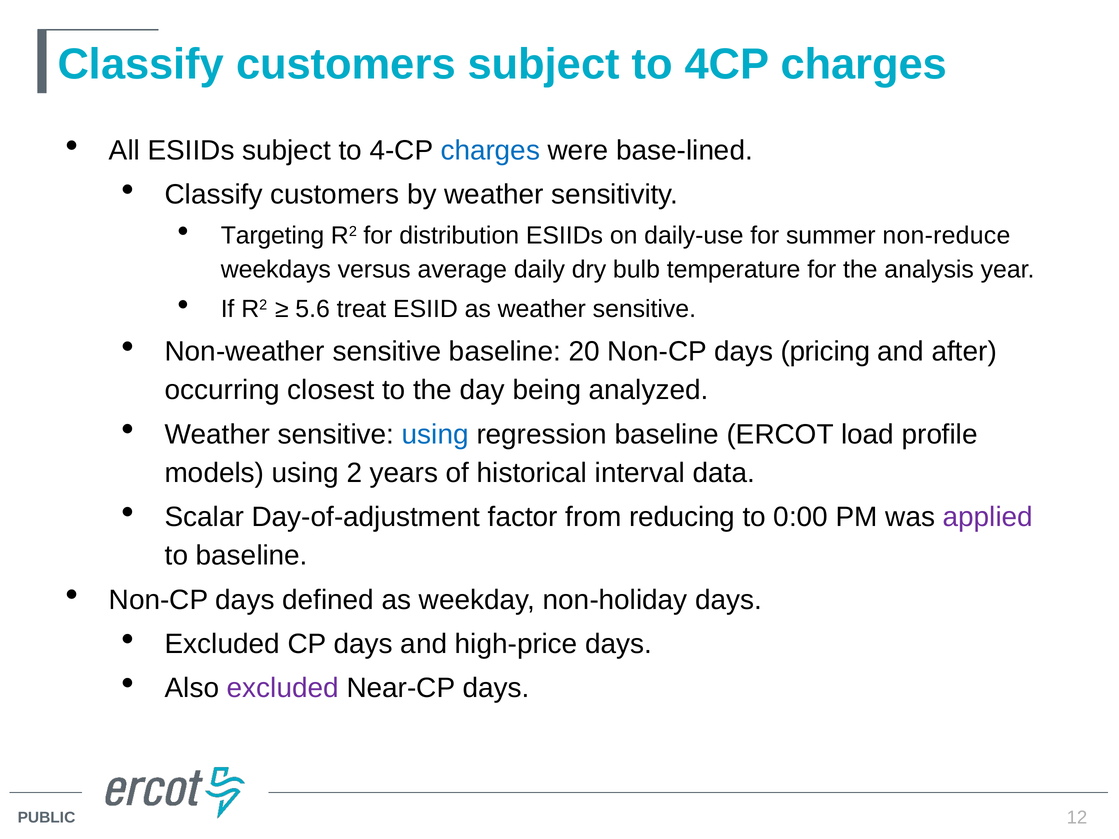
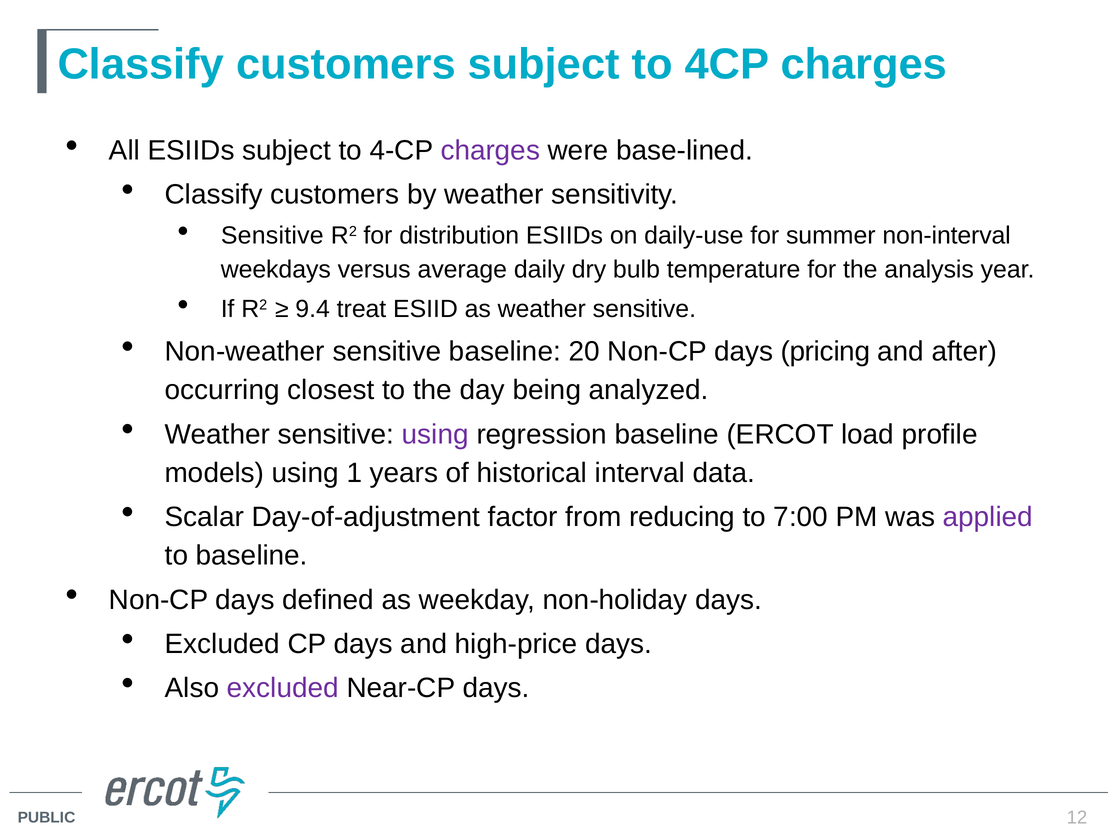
charges colour: blue -> purple (490, 151)
Targeting: Targeting -> Sensitive (272, 236)
non-reduce: non-reduce -> non-interval (947, 236)
5.6: 5.6 -> 9.4 (313, 309)
using colour: blue -> purple (435, 434)
2: 2 -> 1 (354, 473)
0:00: 0:00 -> 7:00 (801, 517)
